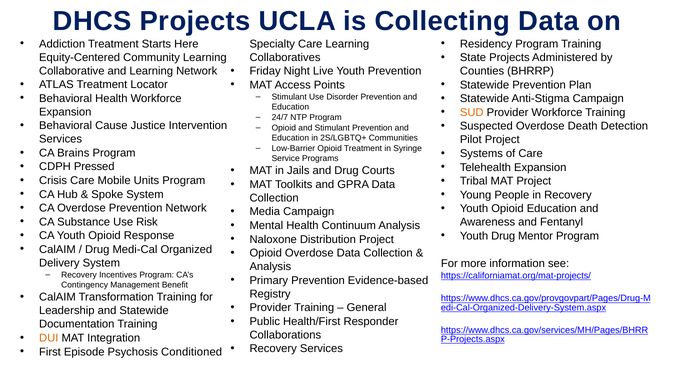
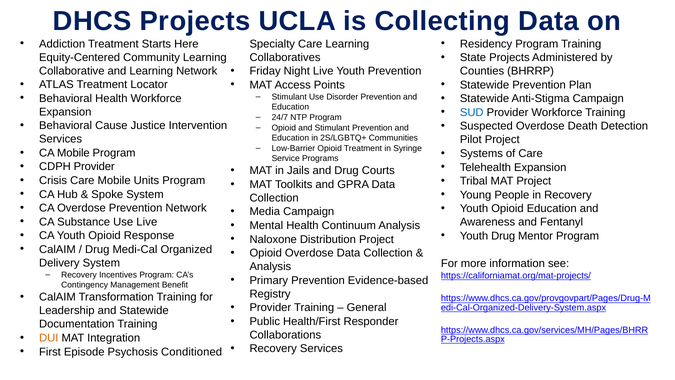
SUD colour: orange -> blue (472, 112)
CA Brains: Brains -> Mobile (73, 153)
CDPH Pressed: Pressed -> Provider (94, 167)
Use Risk: Risk -> Live (147, 222)
